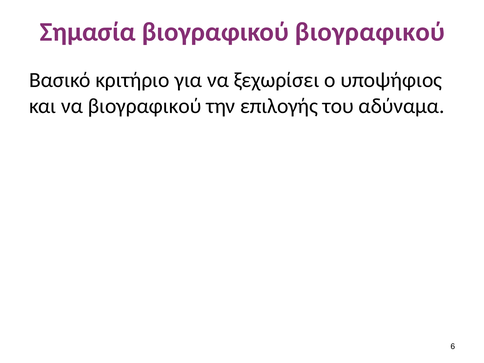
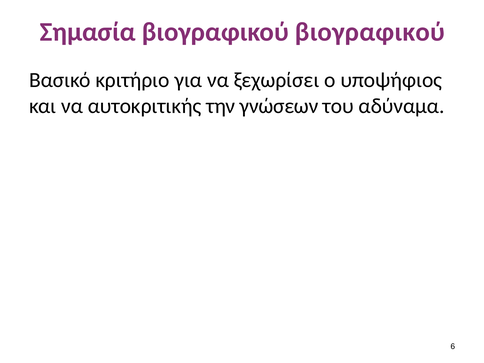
να βιογραφικού: βιογραφικού -> αυτοκριτικής (145, 106)
επιλογής: επιλογής -> γνώσεων (279, 106)
